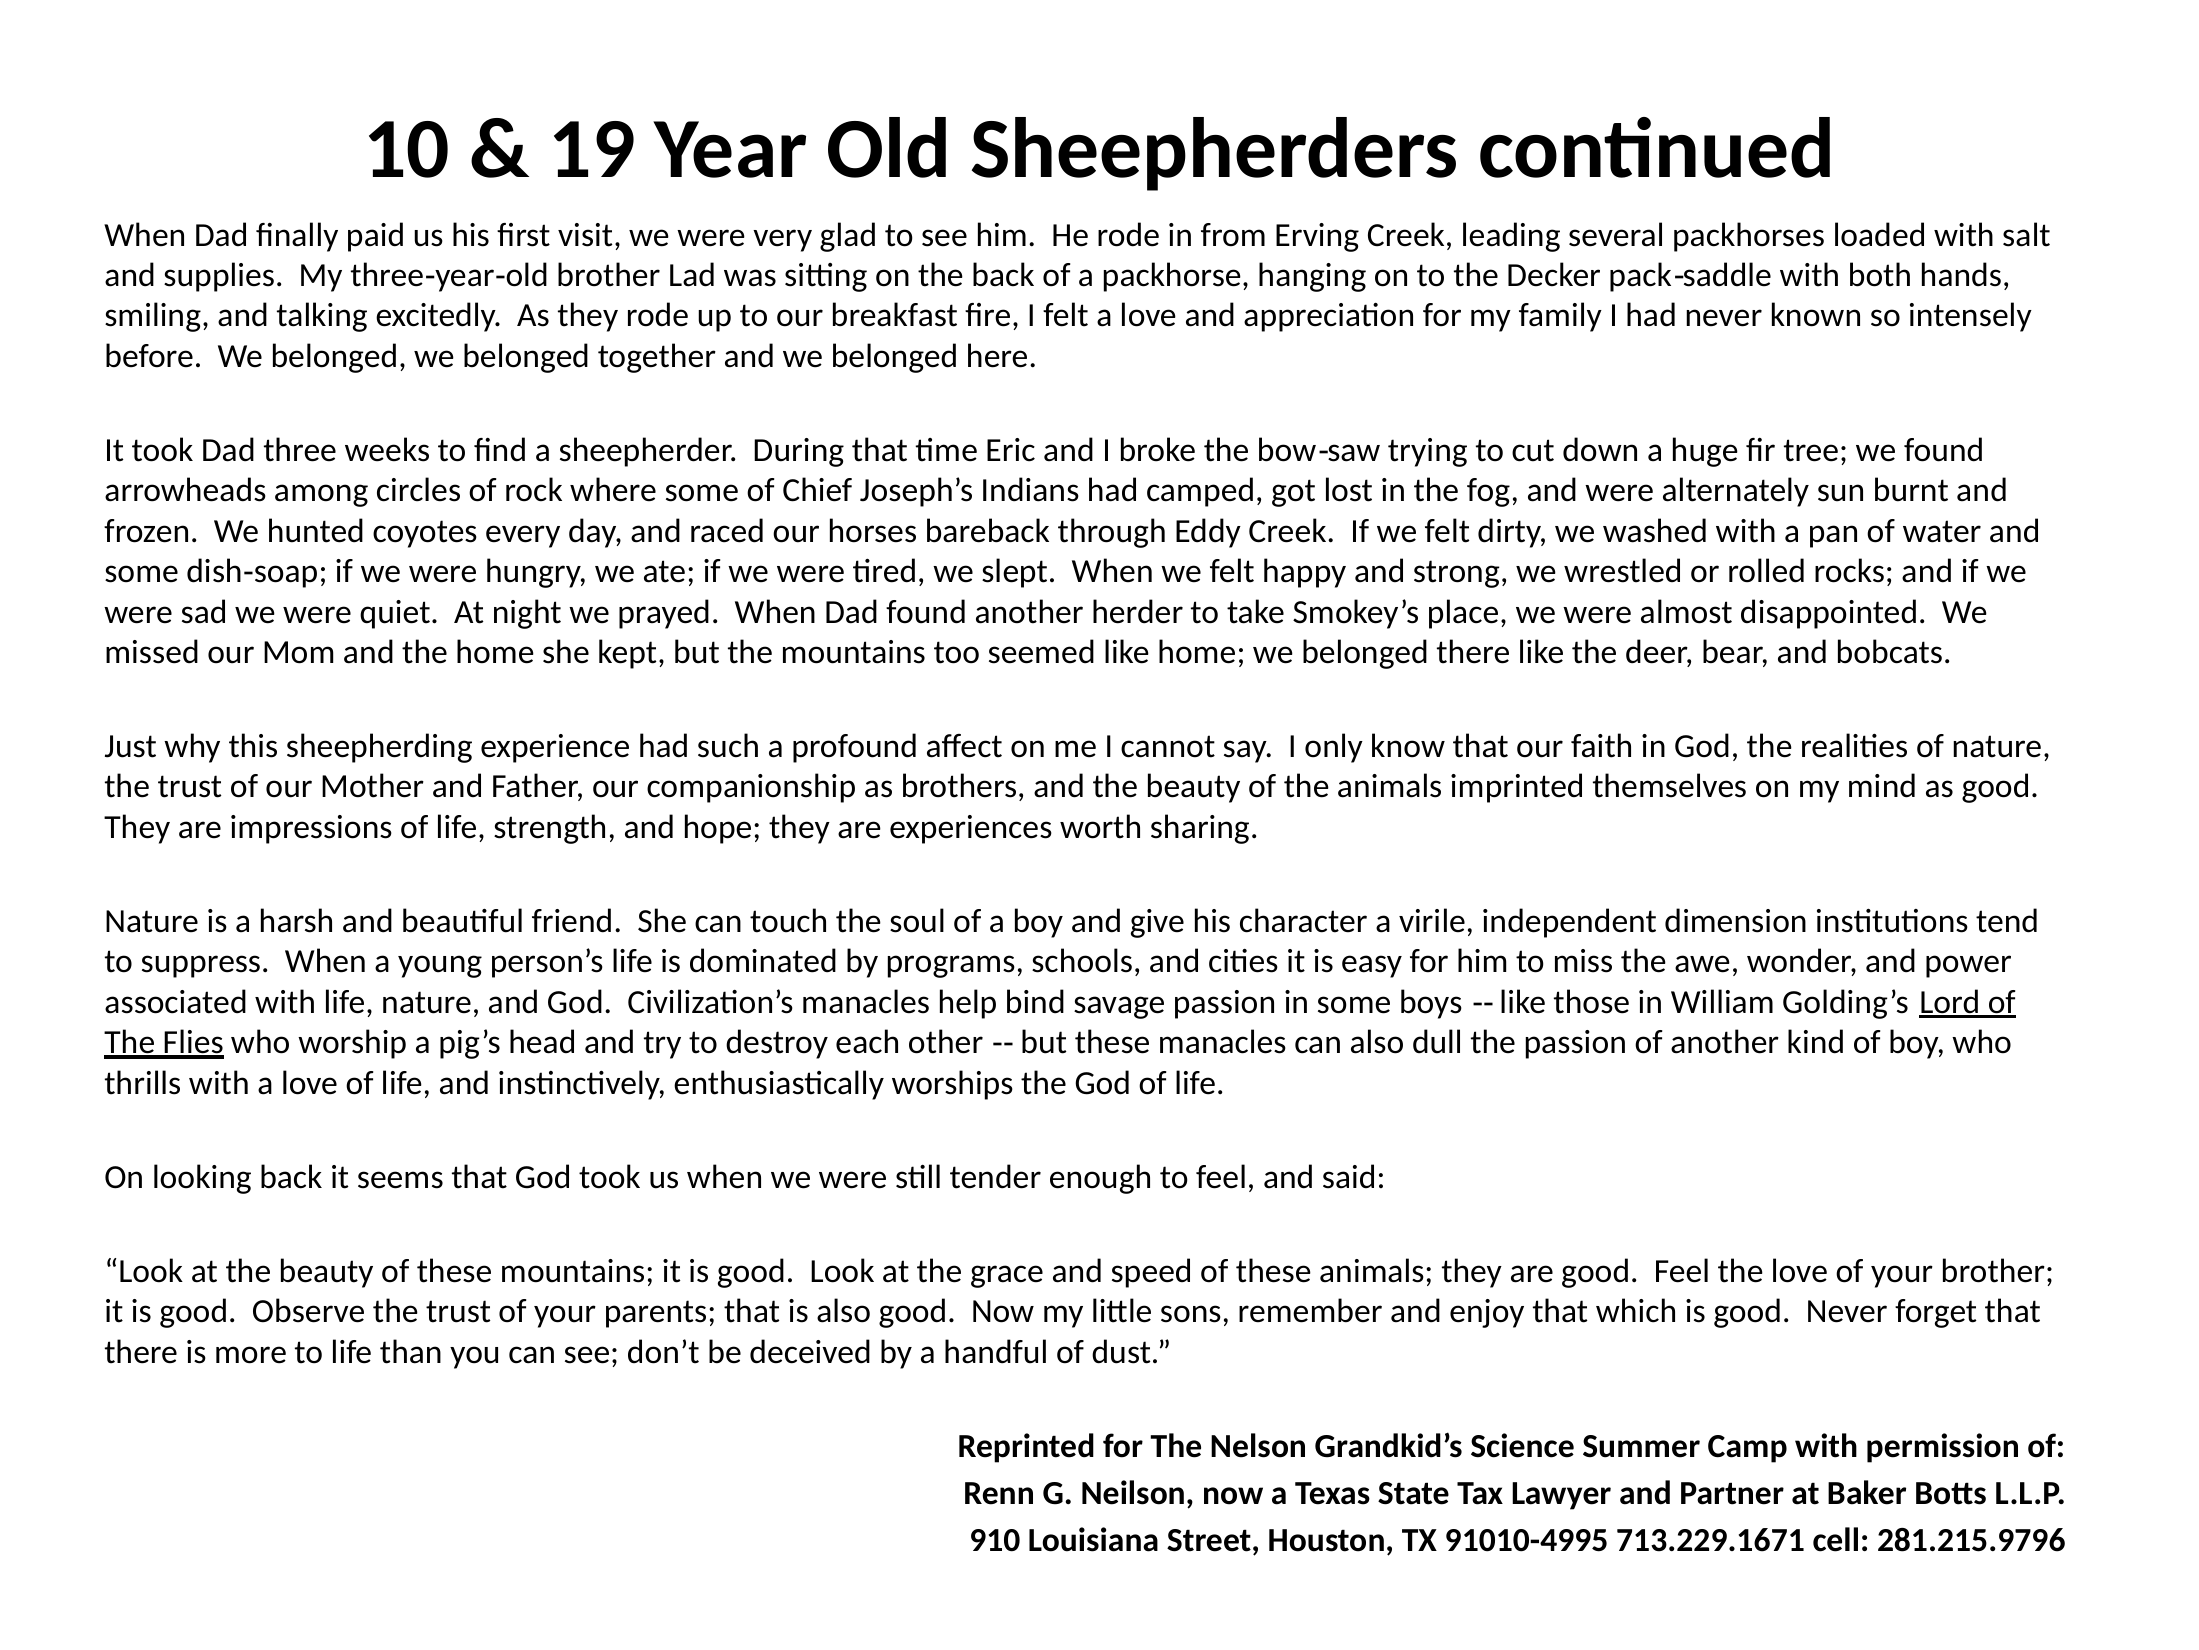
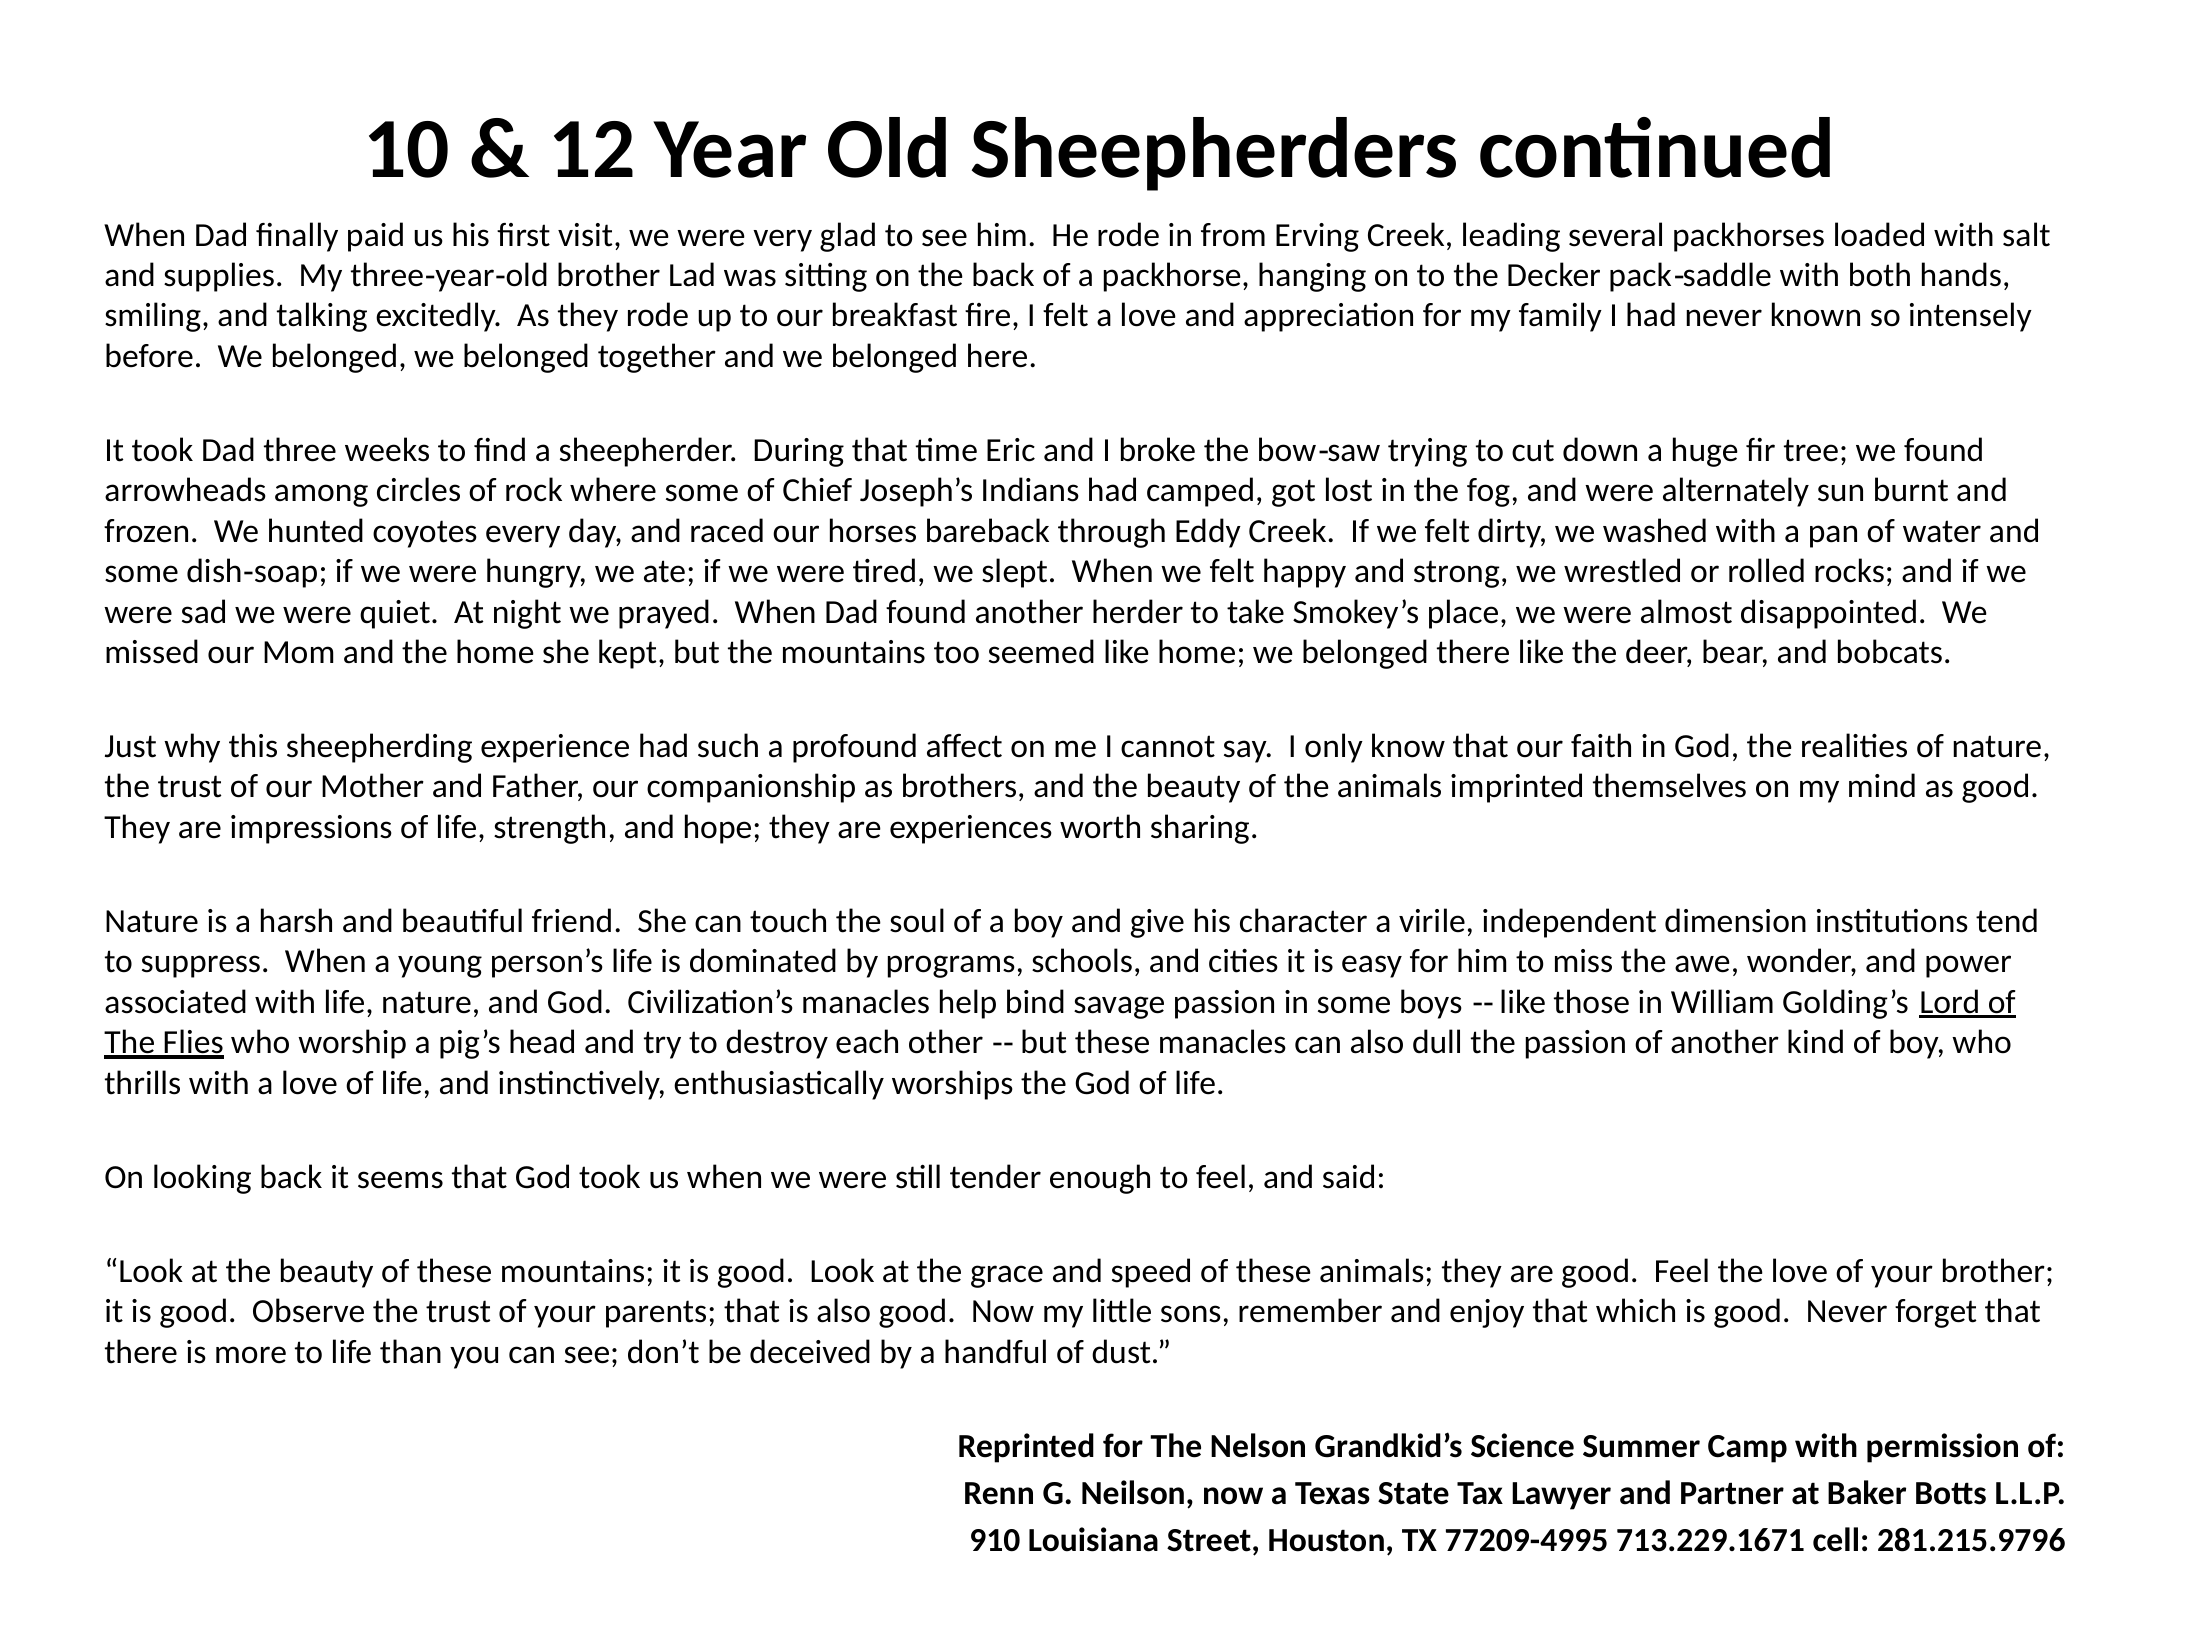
19: 19 -> 12 (592, 149)
91010-4995: 91010-4995 -> 77209-4995 (1527, 1540)
